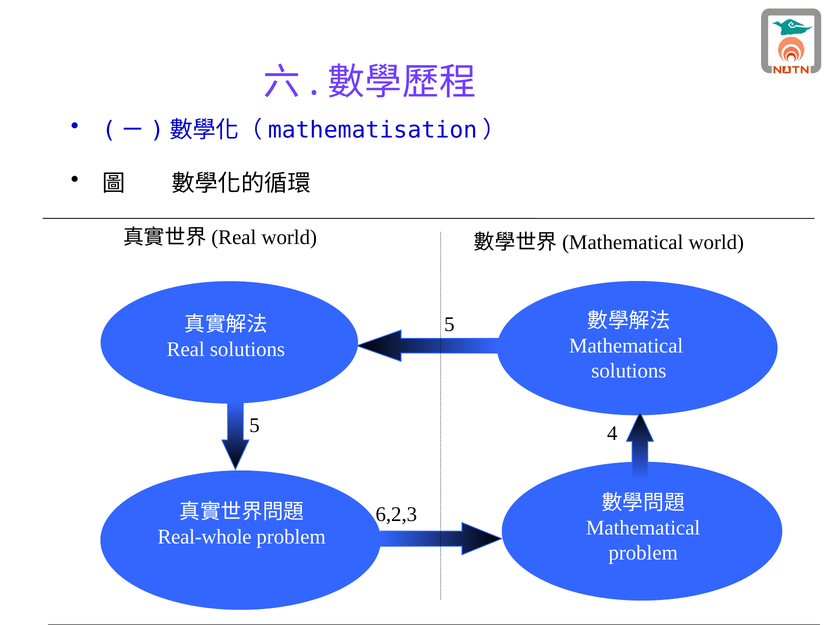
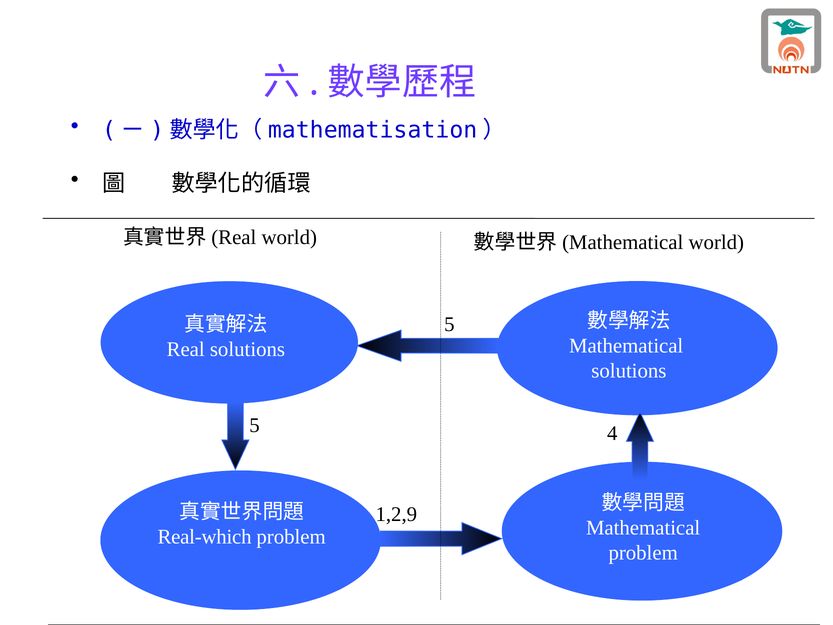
6,2,3: 6,2,3 -> 1,2,9 (396, 514)
Real-whole: Real-whole -> Real-which (205, 537)
